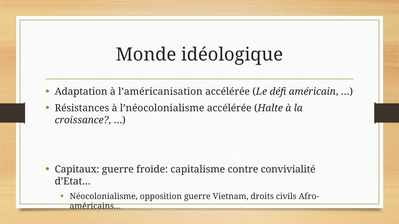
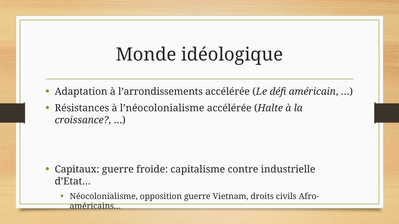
l’américanisation: l’américanisation -> l’arrondissements (160, 92)
convivialité: convivialité -> industrielle (288, 170)
